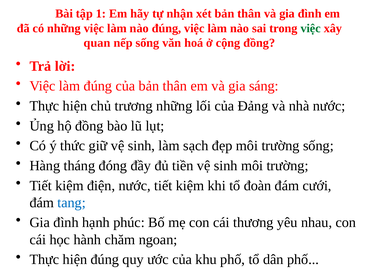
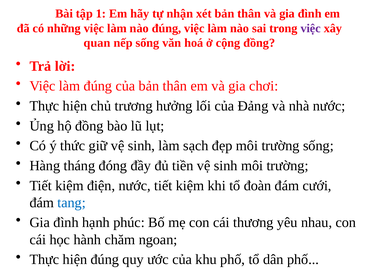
việc colour: green -> purple (311, 28)
sáng: sáng -> chơi (264, 86)
trương những: những -> hưởng (174, 106)
